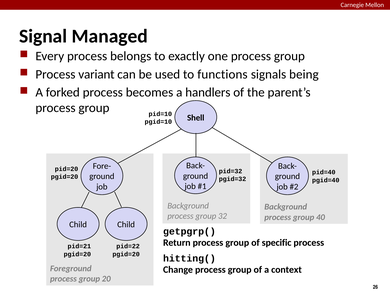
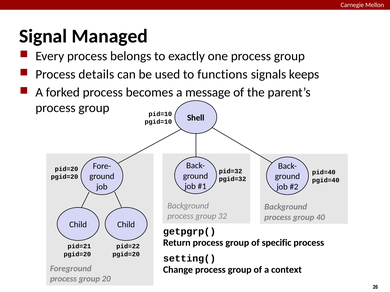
variant: variant -> details (96, 74)
being: being -> keeps (304, 74)
handlers: handlers -> message (208, 93)
hitting(: hitting( -> setting( (189, 259)
